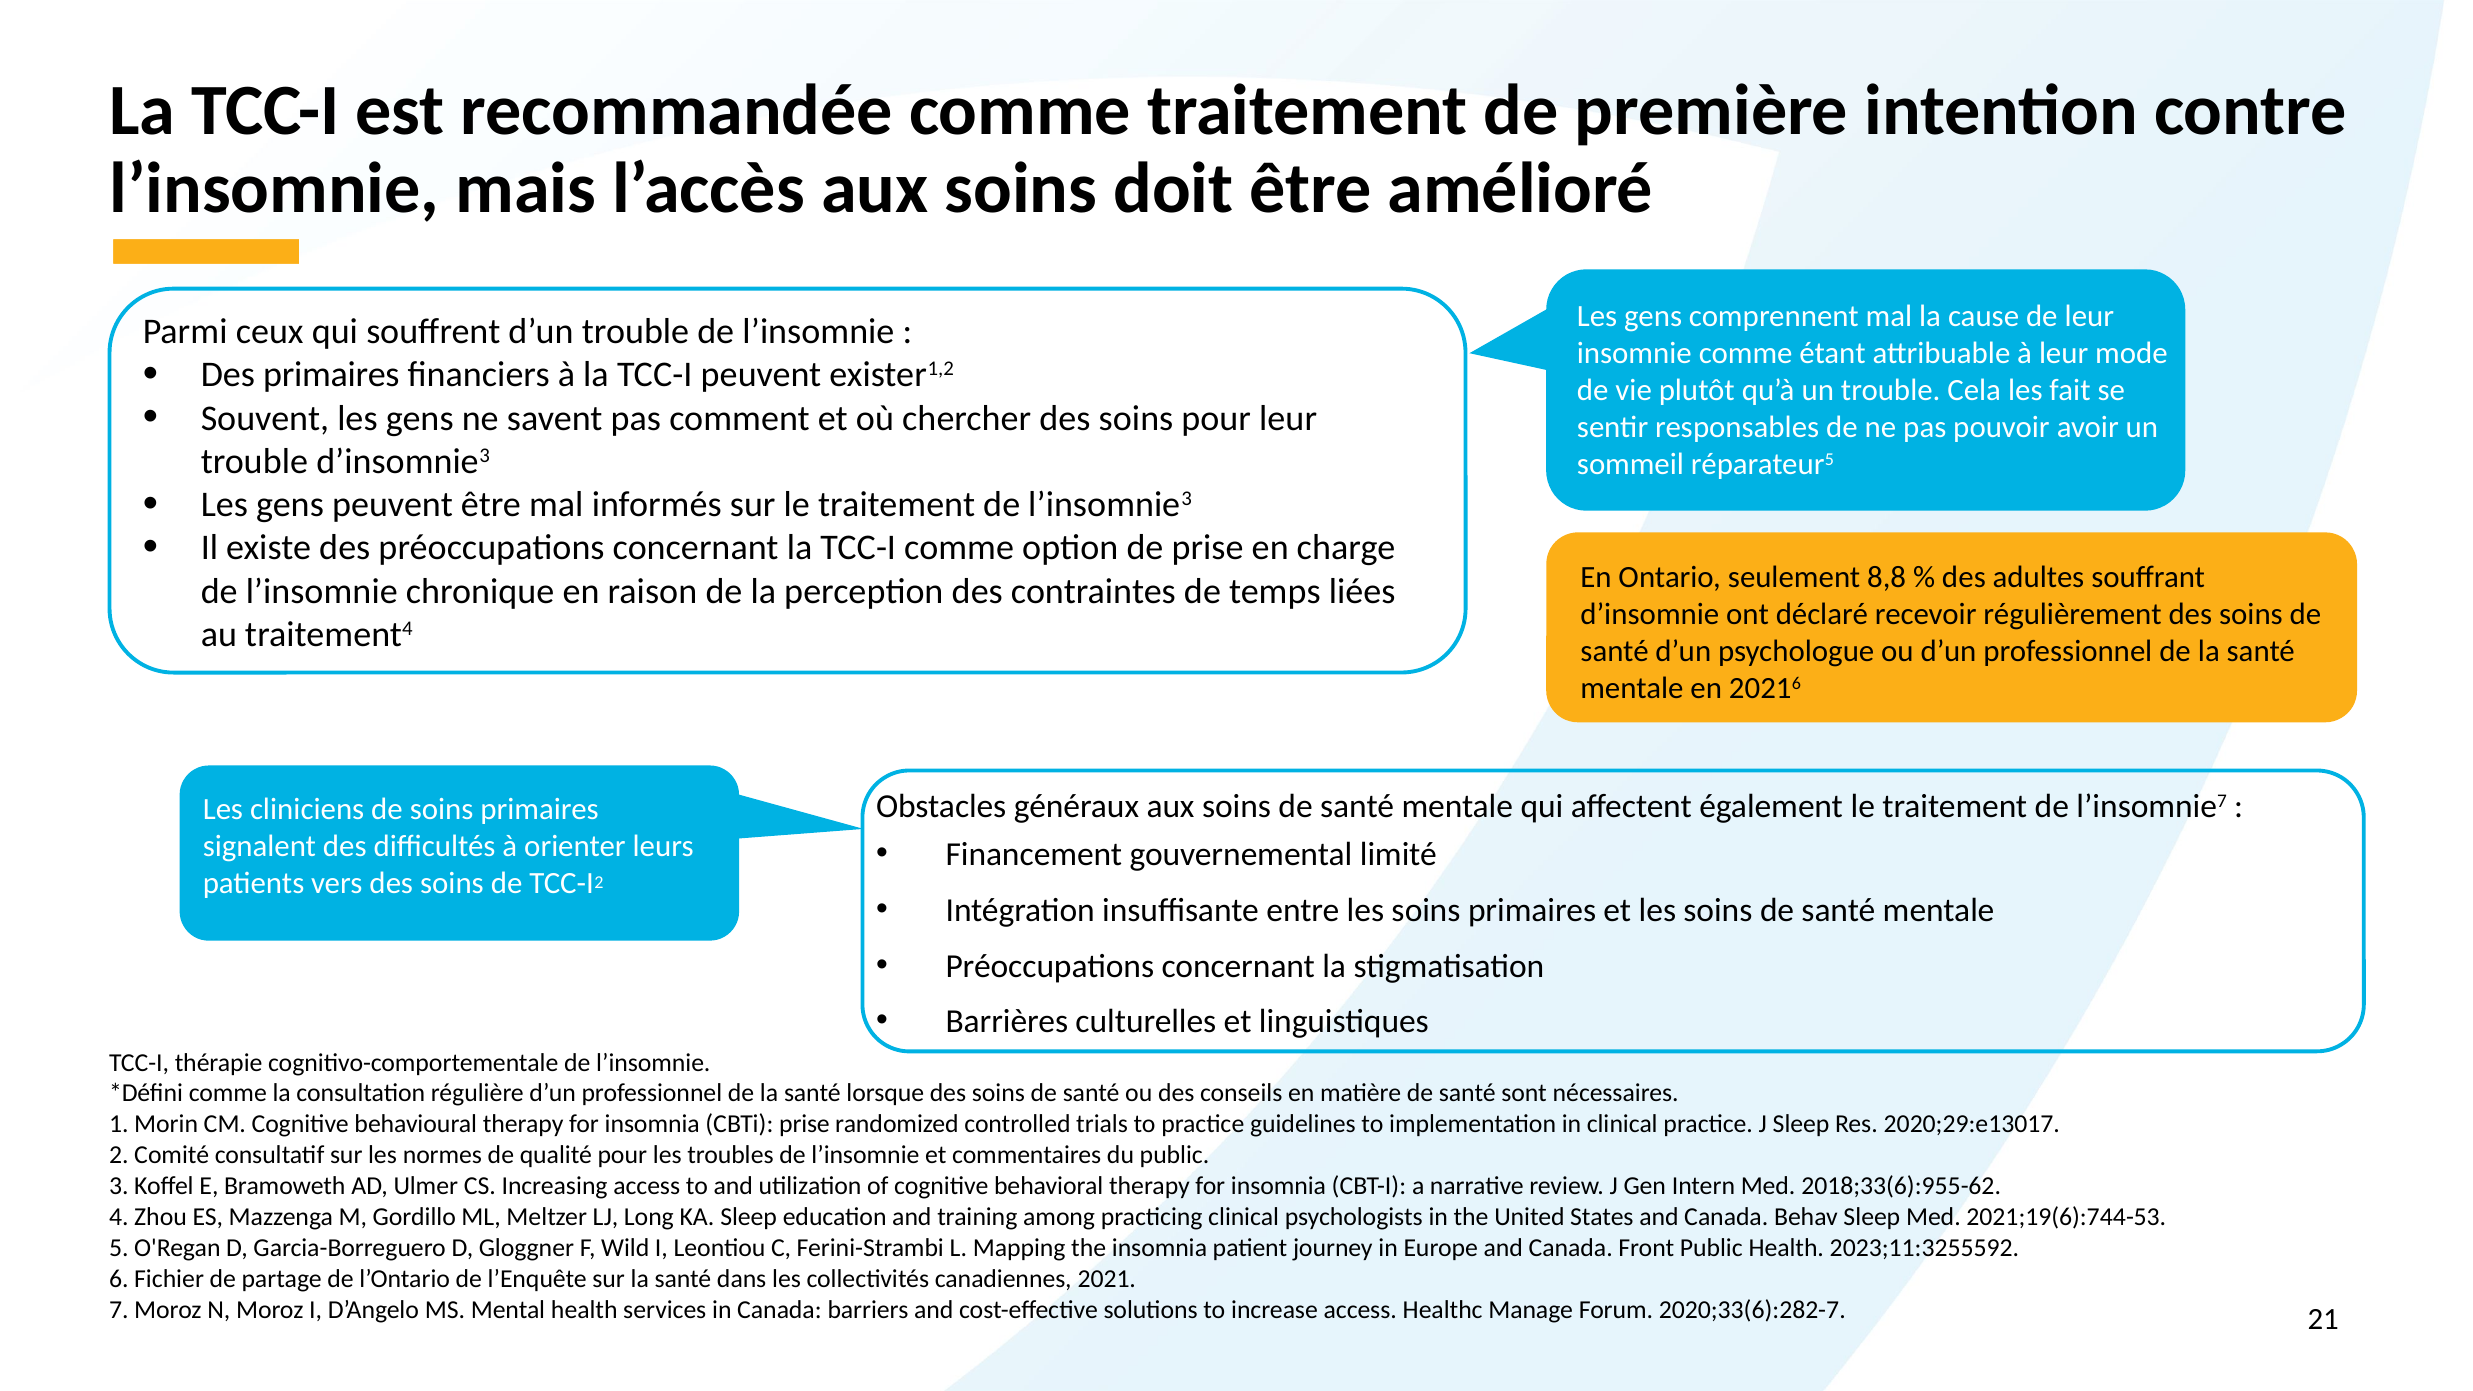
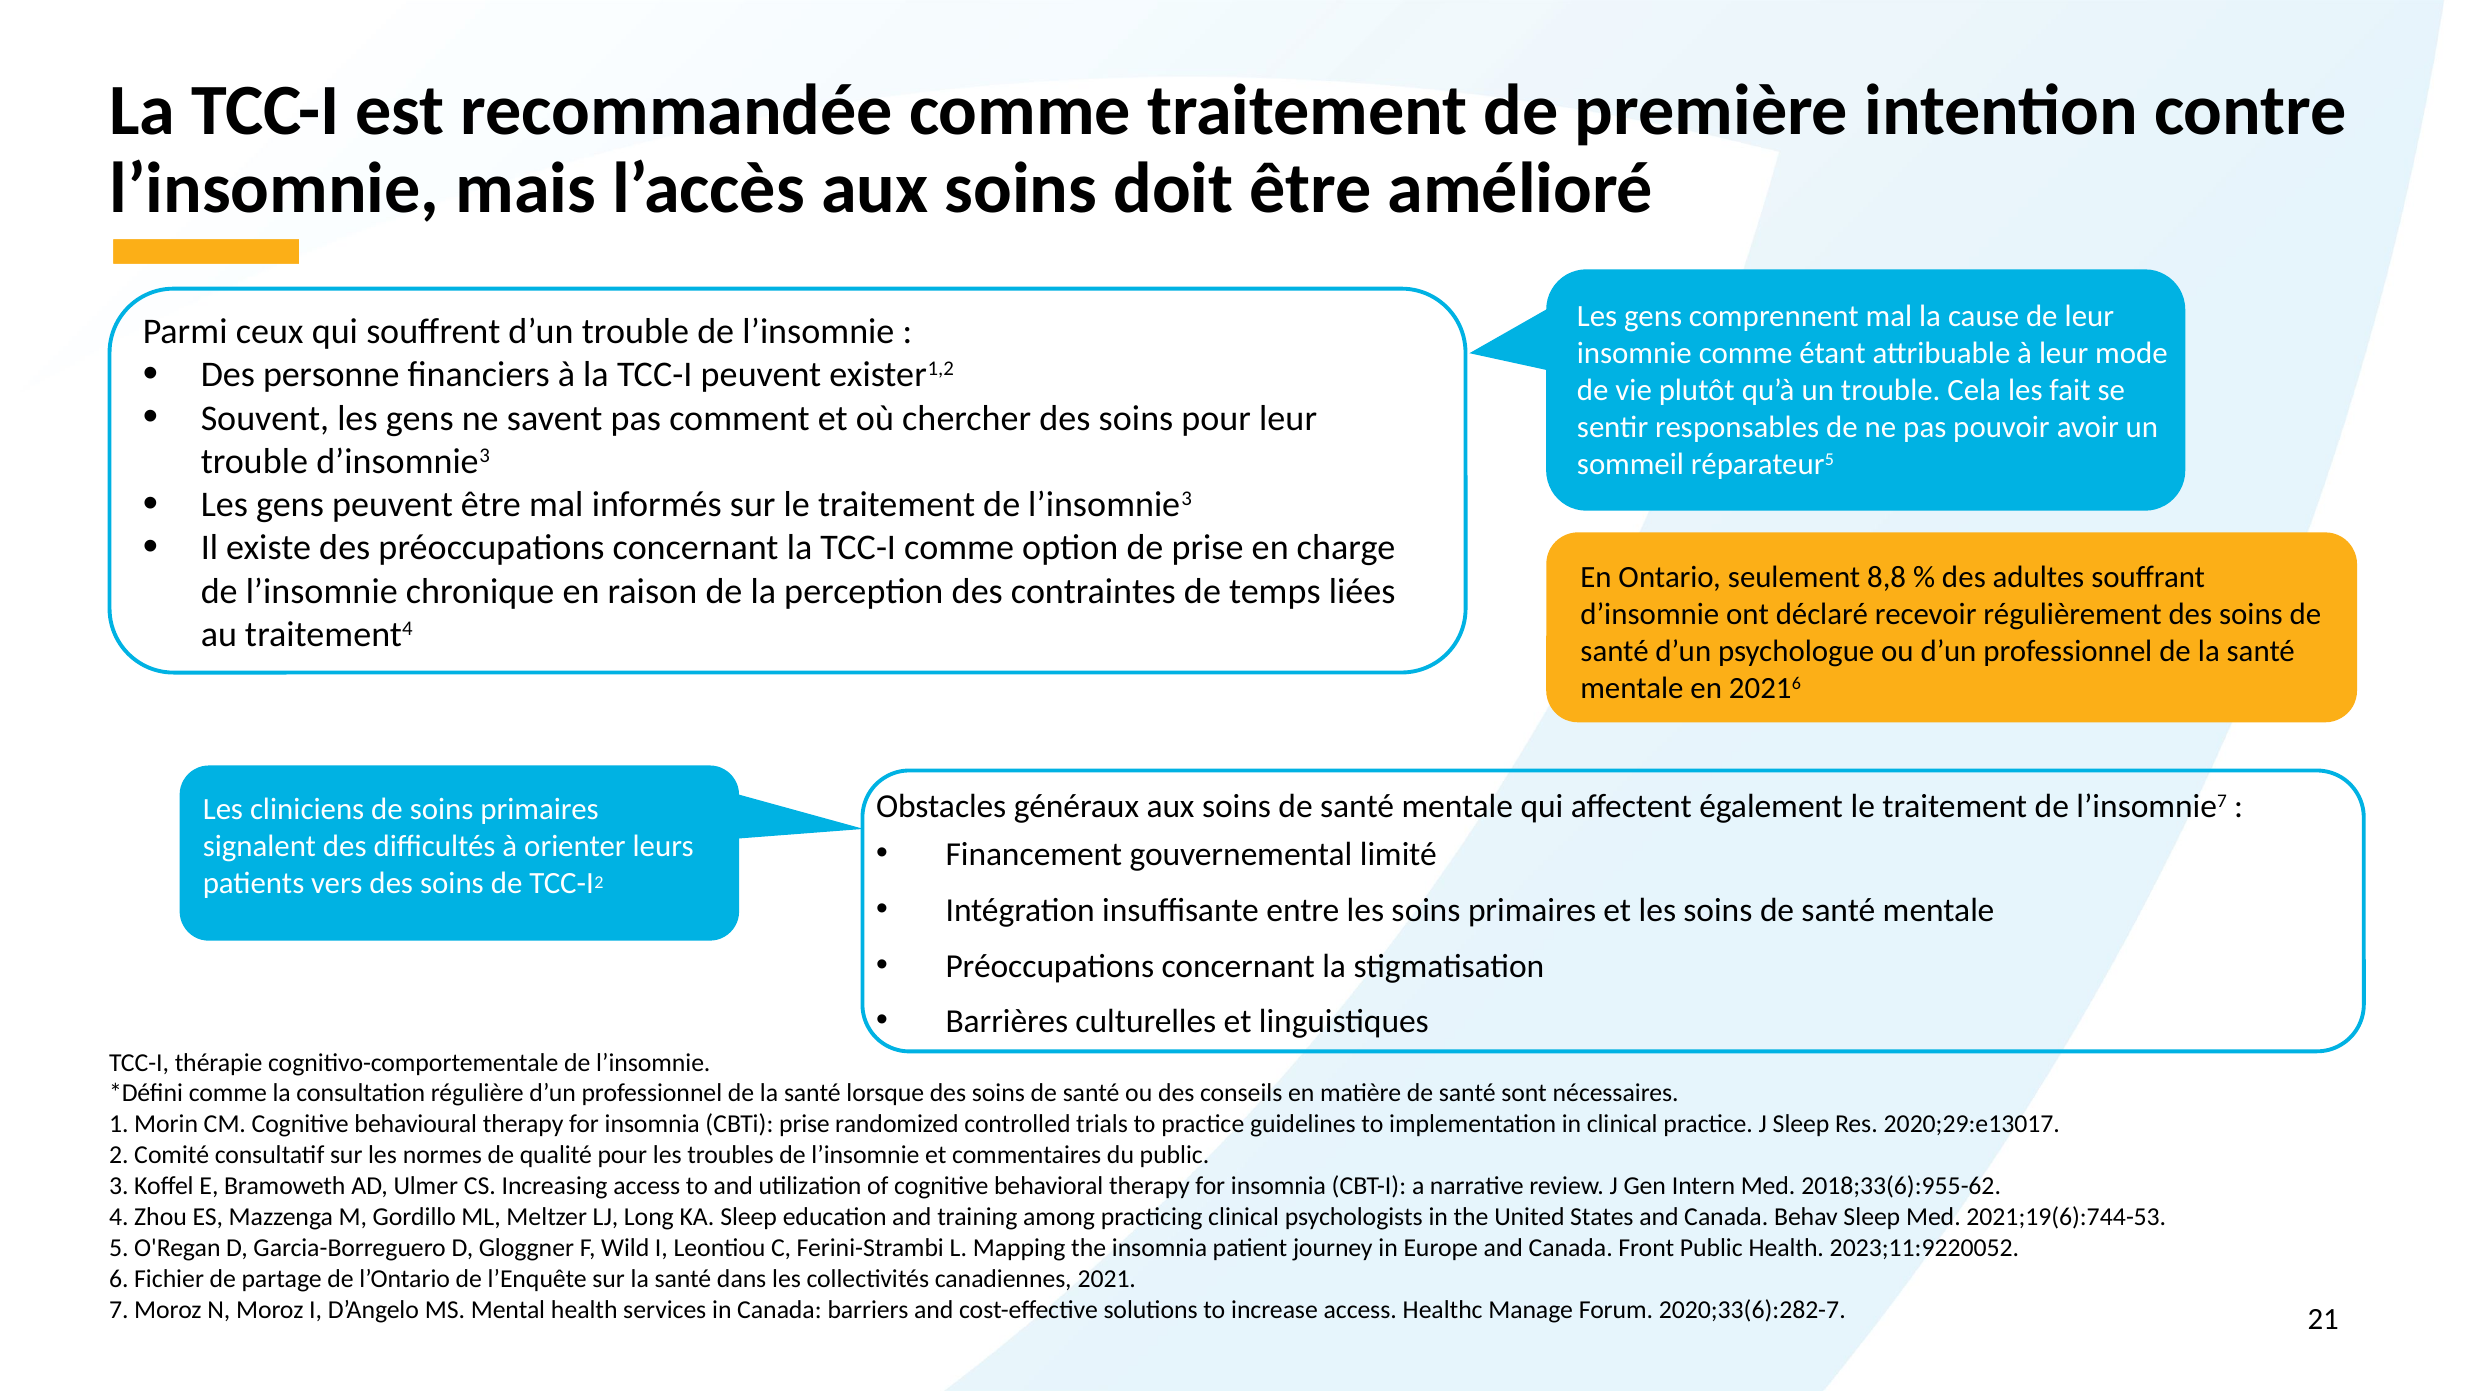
Des primaires: primaires -> personne (331, 375)
2023;11:3255592: 2023;11:3255592 -> 2023;11:9220052 (1924, 1248)
